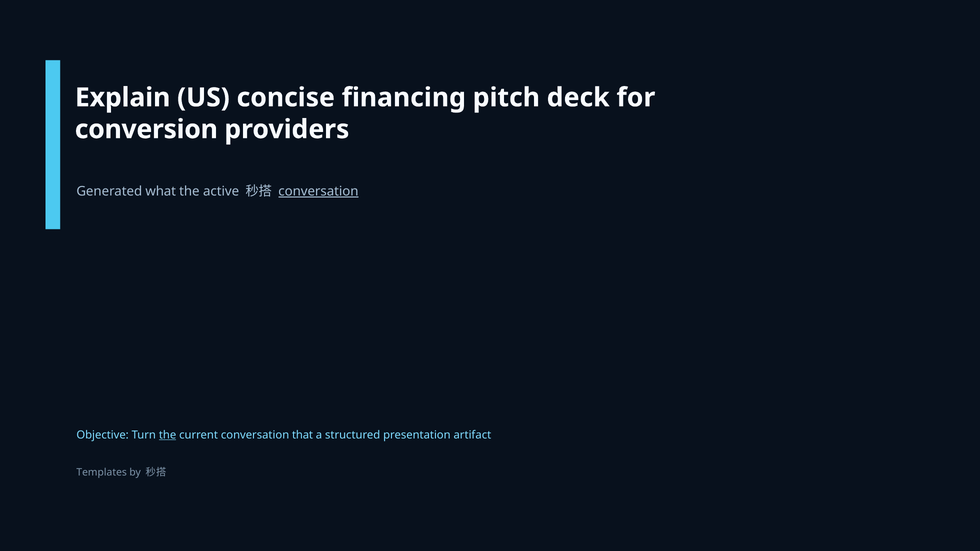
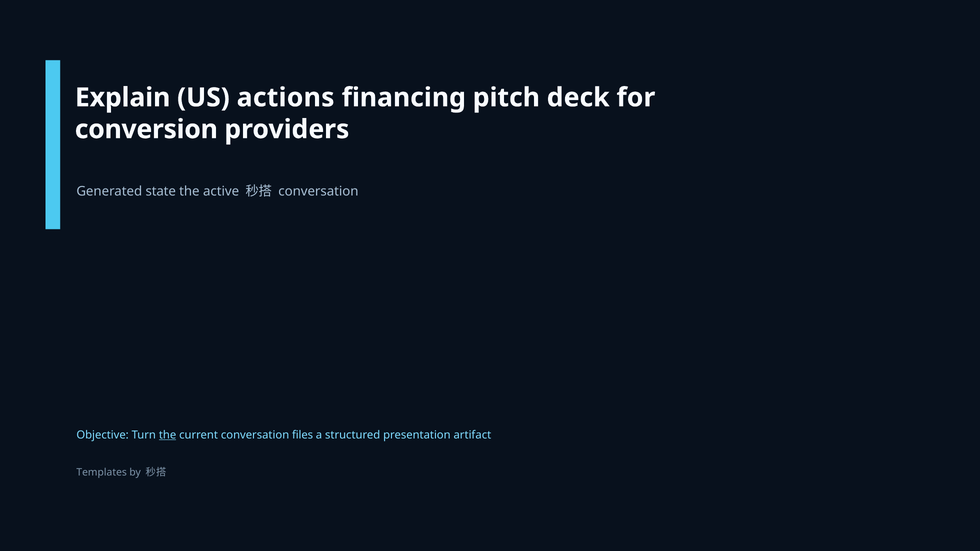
concise: concise -> actions (286, 98)
what: what -> state (161, 191)
conversation underline: present -> none (318, 191)
that: that -> files (303, 435)
